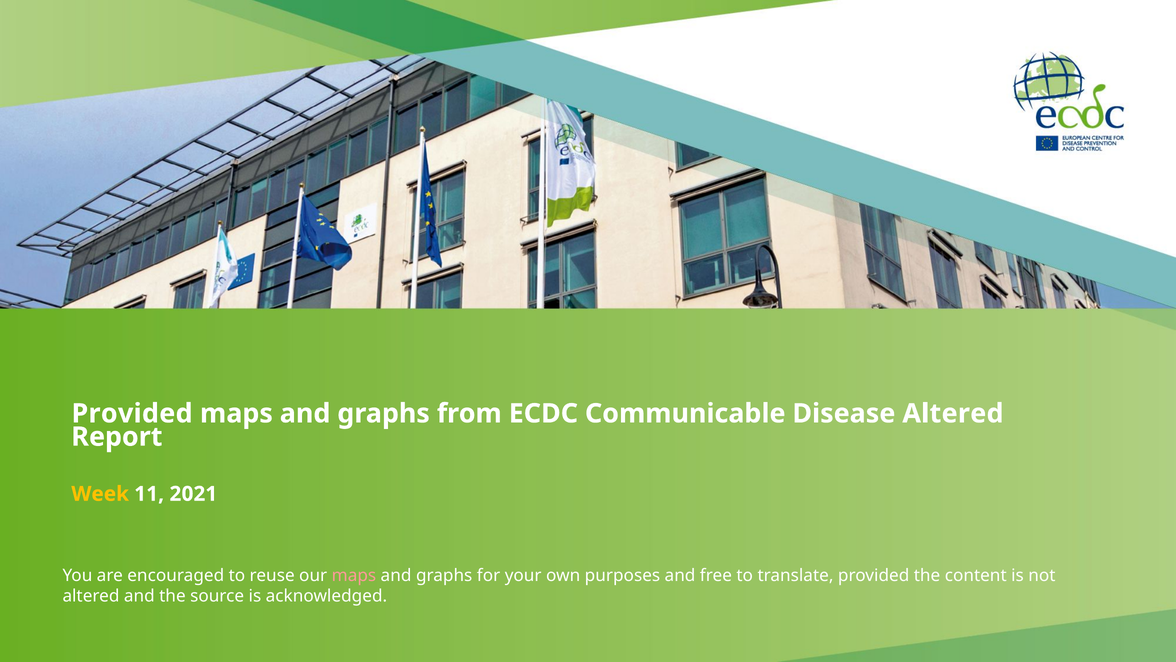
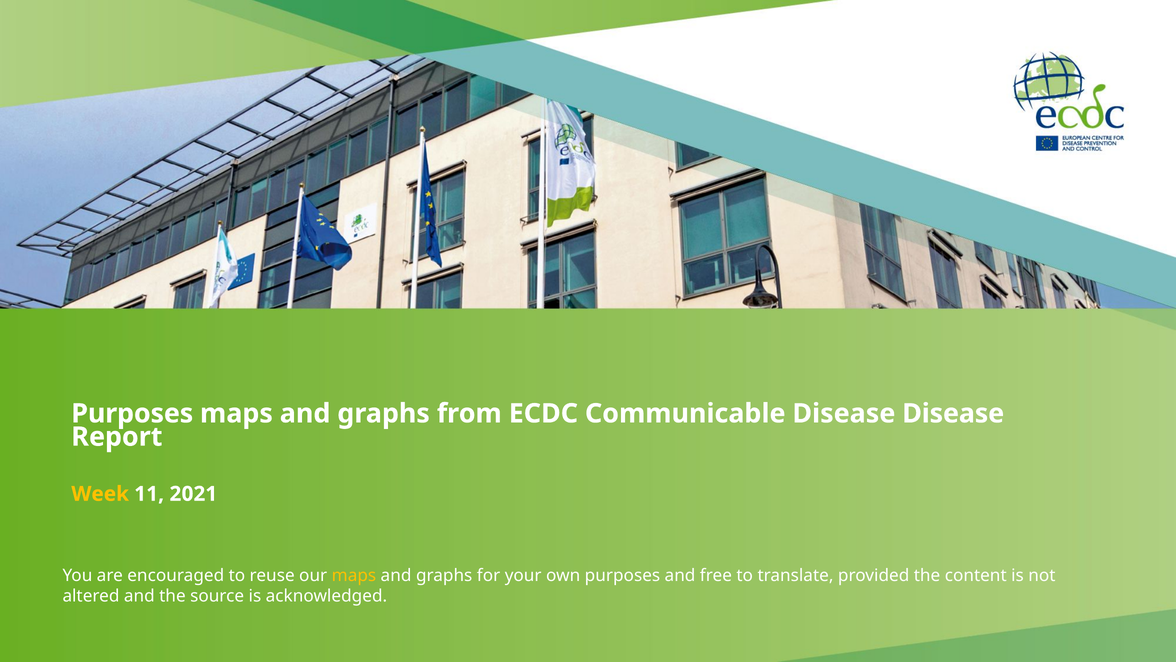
Provided: Provided -> Purposes (132, 413)
Disease Altered: Altered -> Disease (953, 413)
maps colour: pink -> yellow (354, 575)
